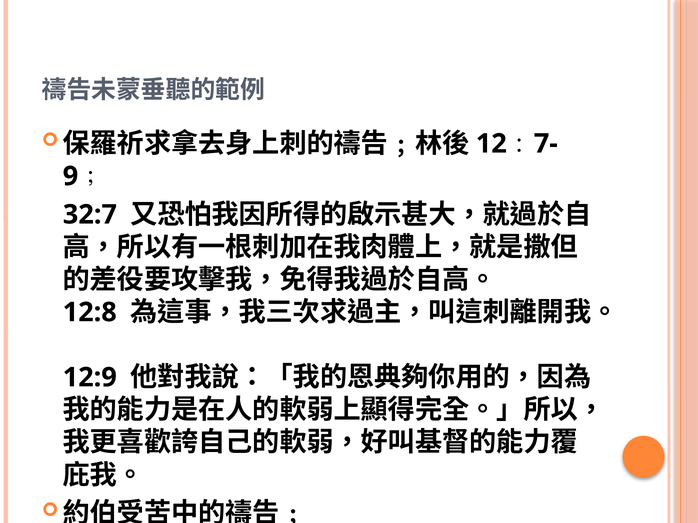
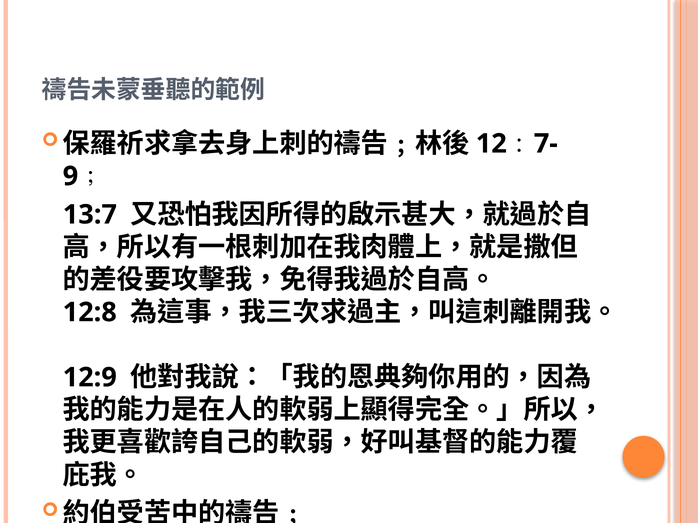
32:7: 32:7 -> 13:7 (90, 215)
